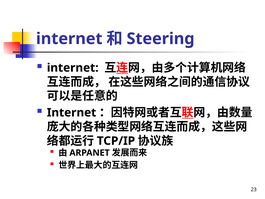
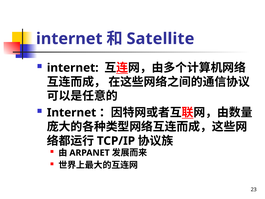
Steering: Steering -> Satellite (160, 39)
